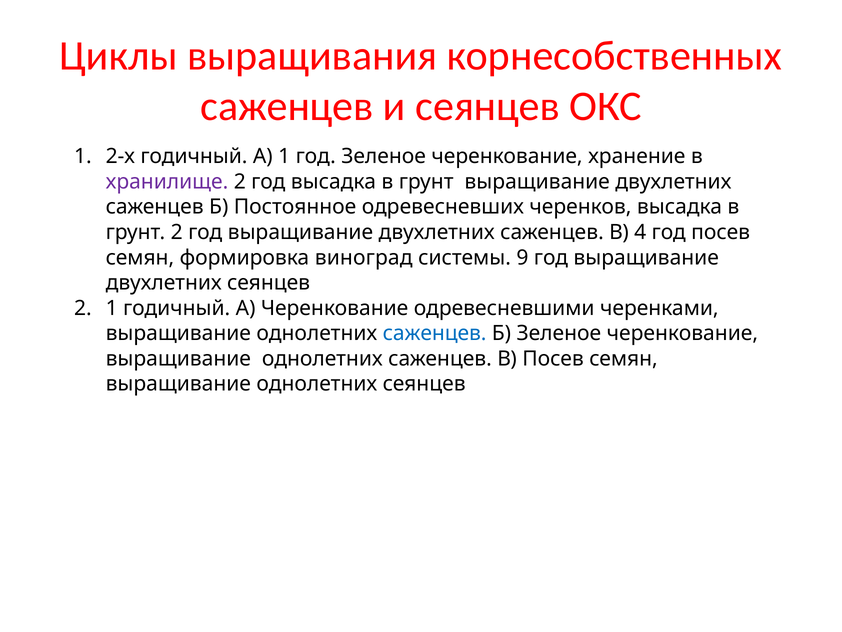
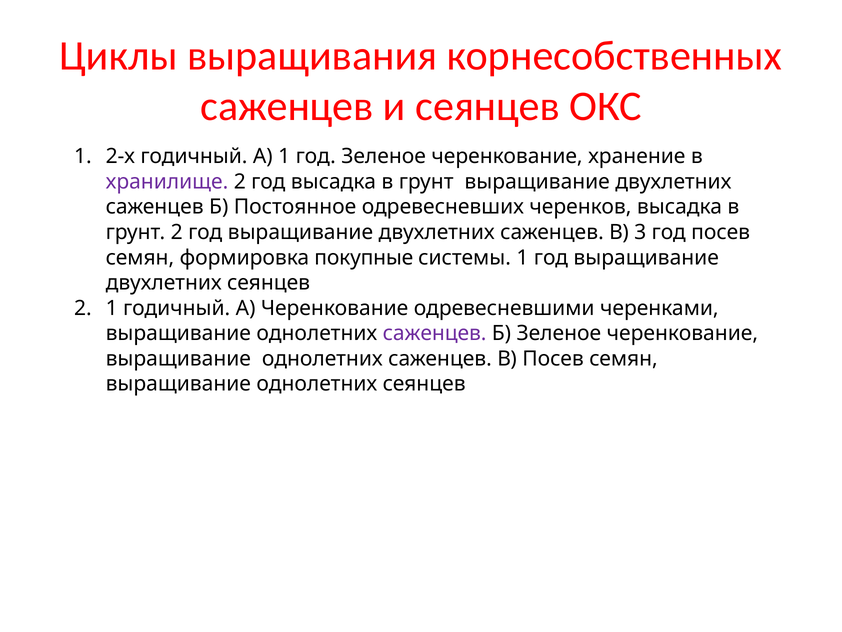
4: 4 -> 3 (640, 232)
виноград: виноград -> покупные (364, 257)
системы 9: 9 -> 1 (522, 257)
саженцев colour: blue -> purple (435, 333)
